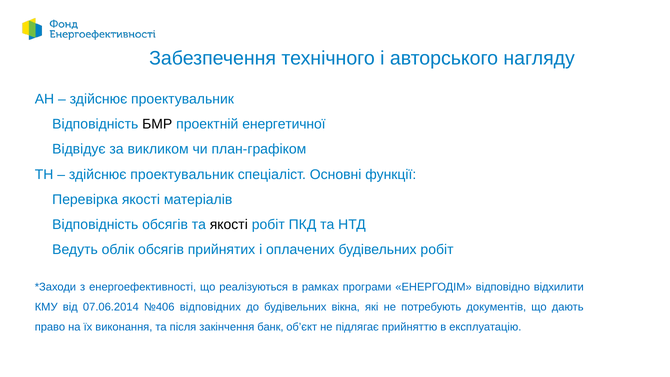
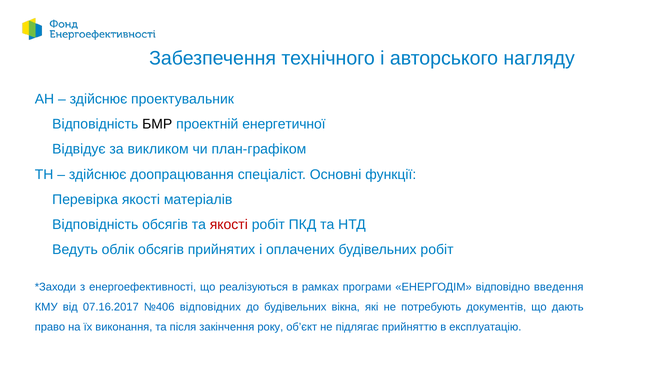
проектувальник: проектувальник -> доопрацювання (182, 174)
якості colour: black -> red (229, 225)
відхилити: відхилити -> введення (559, 287)
07.06.2014: 07.06.2014 -> 07.16.2017 (111, 307)
банк: банк -> року (270, 327)
